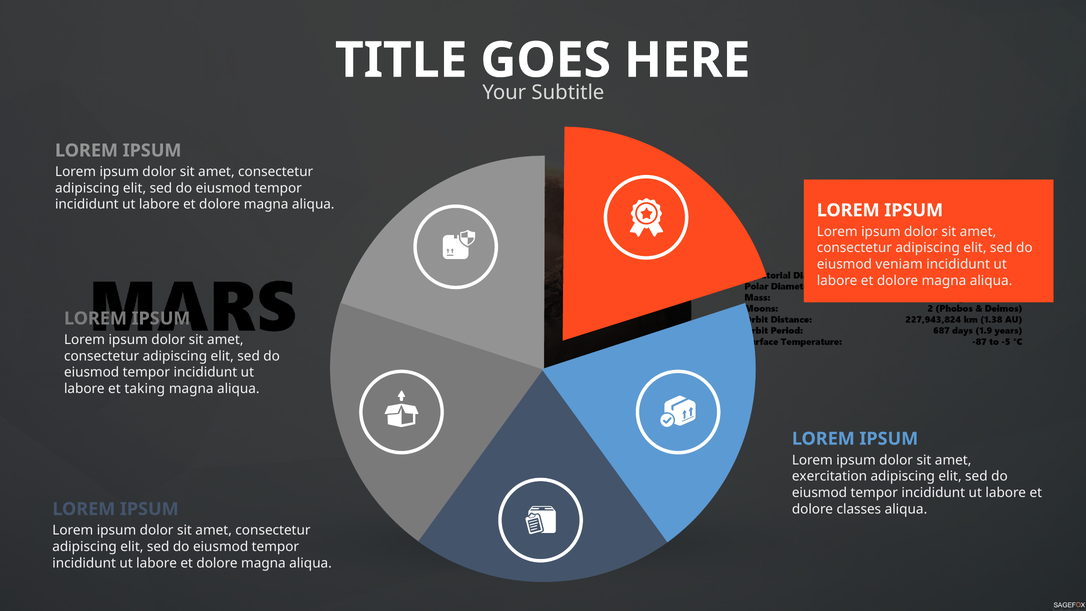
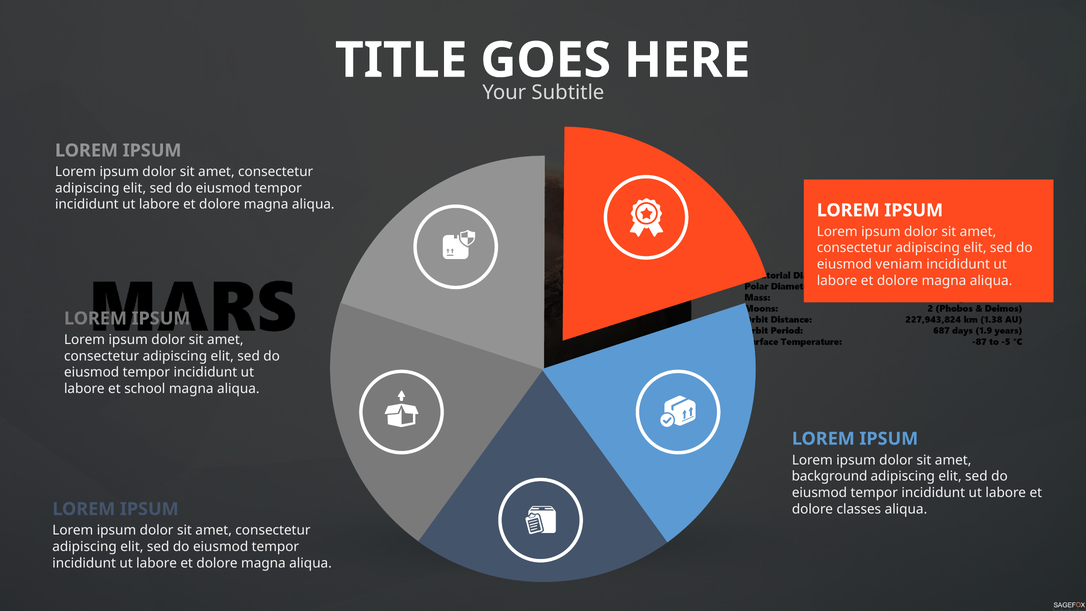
taking: taking -> school (145, 389)
exercitation: exercitation -> background (830, 476)
